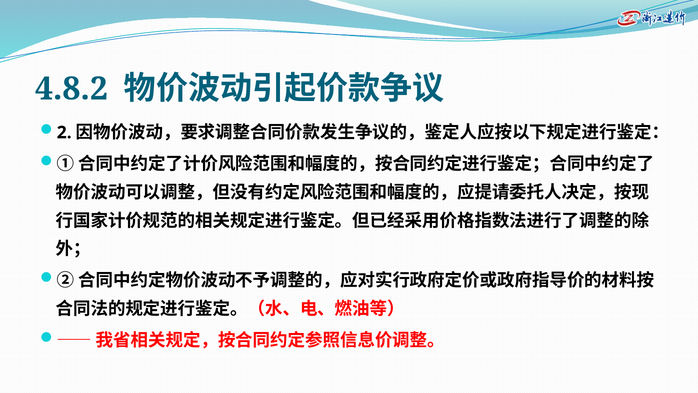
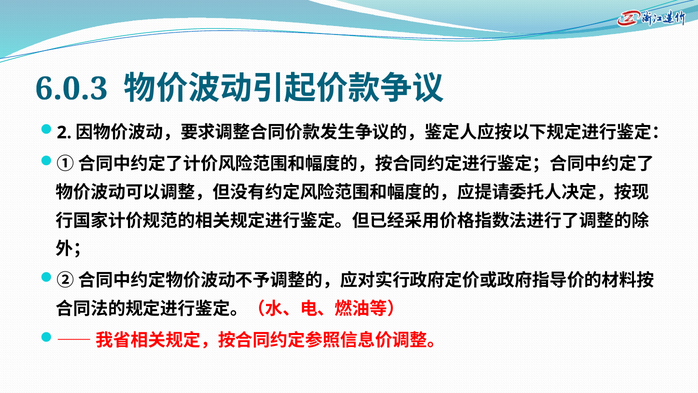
4.8.2: 4.8.2 -> 6.0.3 (71, 89)
